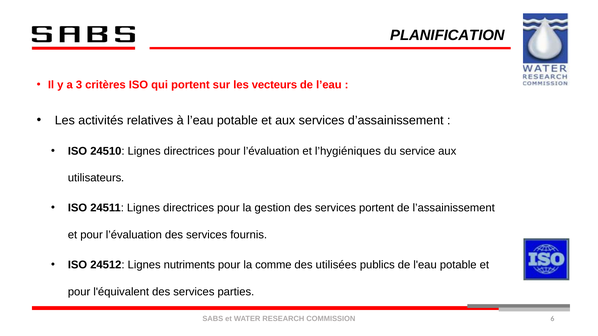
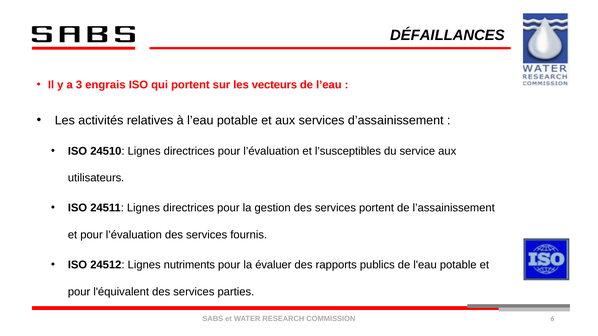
PLANIFICATION: PLANIFICATION -> DÉFAILLANCES (448, 35)
critères: critères -> engrais (105, 85)
l’hygiéniques: l’hygiéniques -> l’susceptibles (348, 151)
comme: comme -> évaluer (273, 265)
utilisées: utilisées -> rapports (336, 265)
